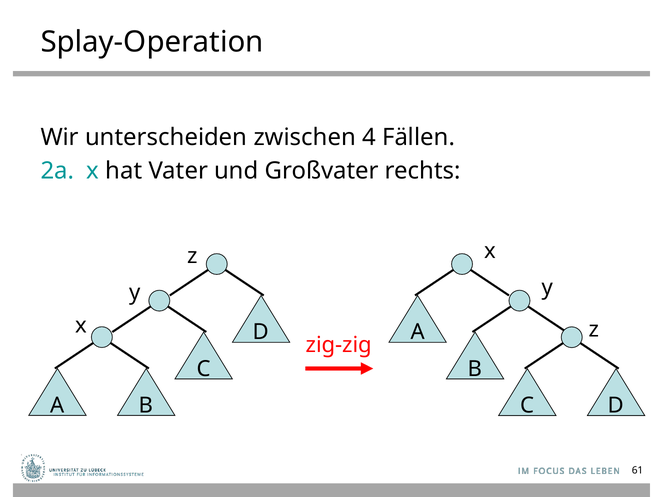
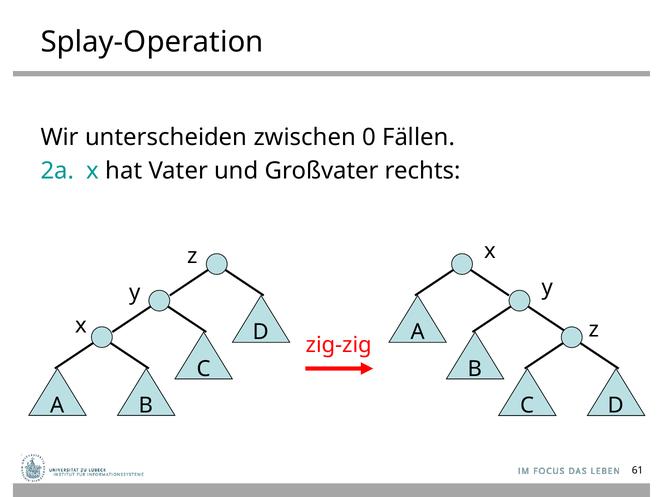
4: 4 -> 0 (369, 137)
